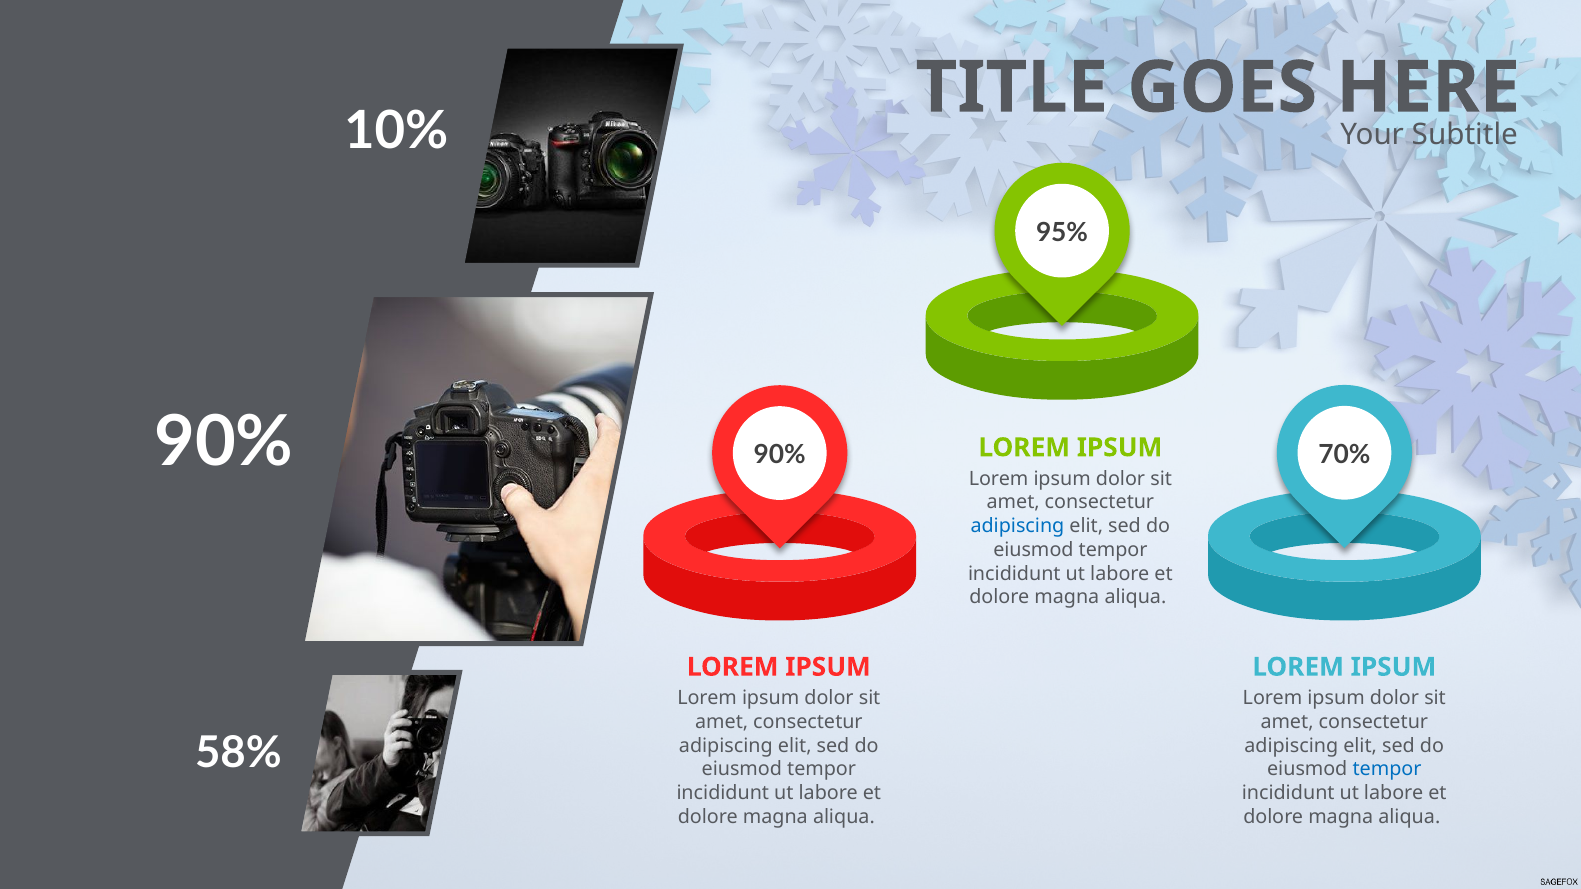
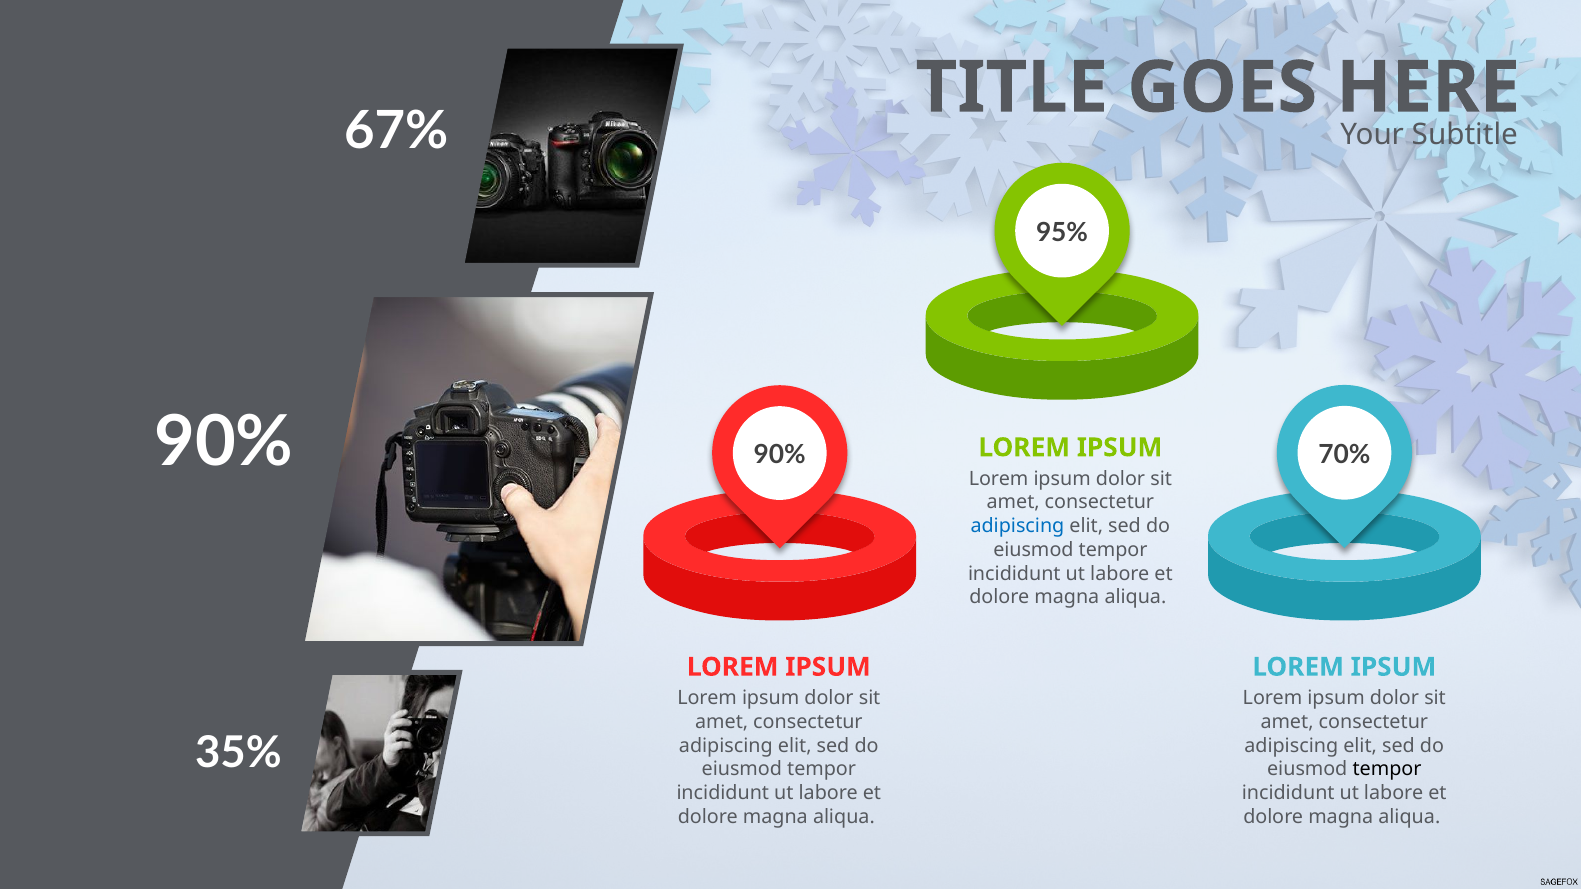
10%: 10% -> 67% (396, 132)
58%: 58% -> 35% (238, 753)
tempor colour: blue -> black (1387, 770)
